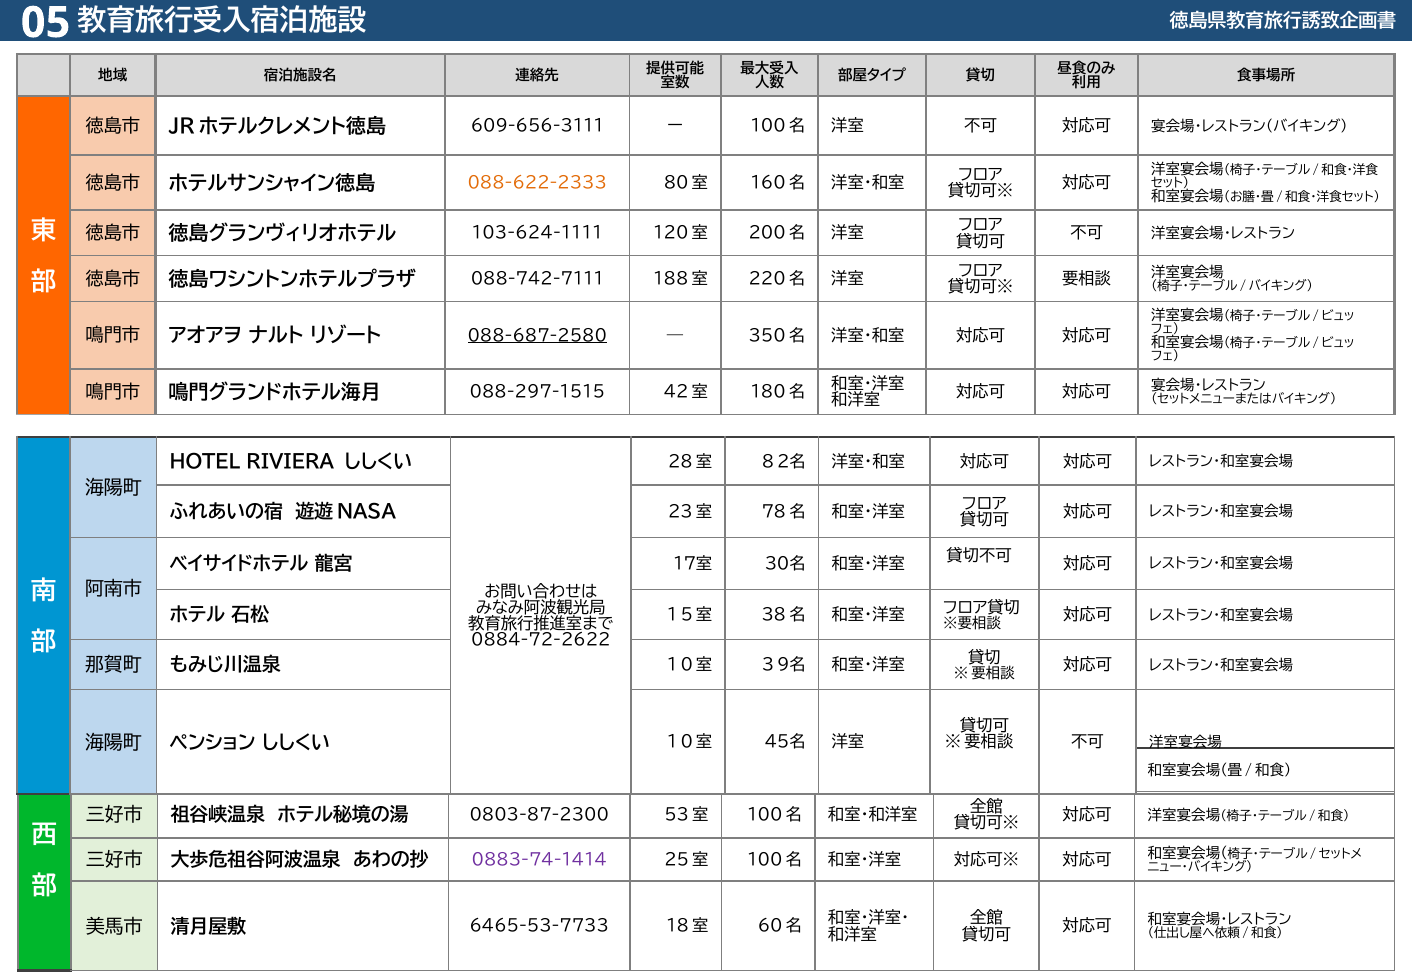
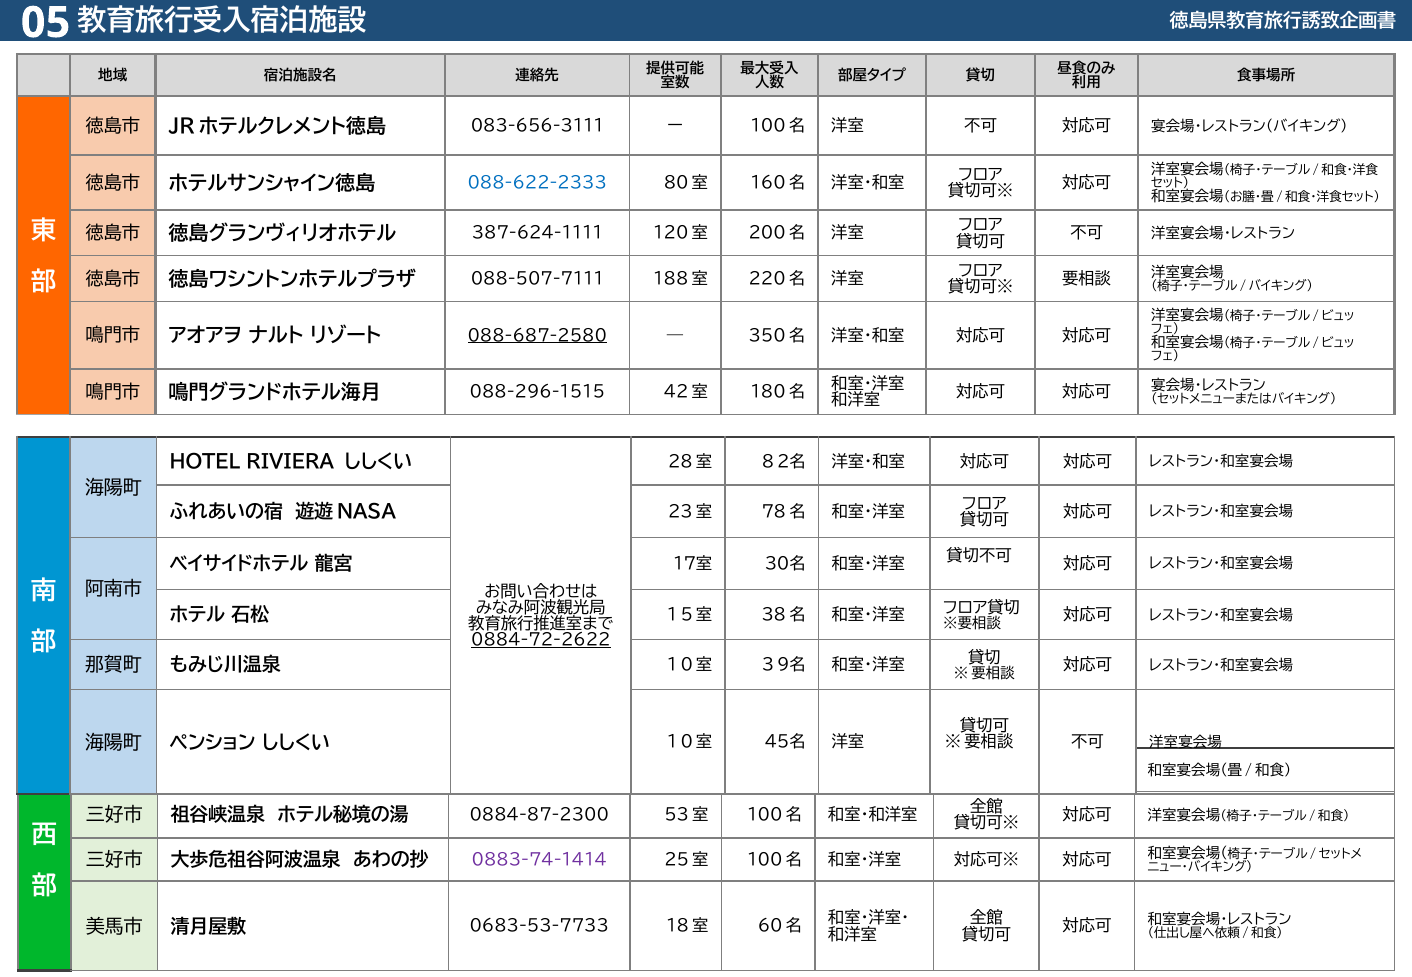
609-656-3111: 609-656-3111 -> 083-656-3111 (537, 127)
088-622-2333 colour: orange -> blue (537, 183)
103-624-1111: 103-624-1111 -> 387-624-1111 (537, 234)
088-742-7111: 088-742-7111 -> 088-507-7111 (537, 279)
088-297-1515: 088-297-1515 -> 088-296-1515 (537, 393)
0884-72-2622 underline: none -> present (541, 641)
0803-87-2300: 0803-87-2300 -> 0884-87-2300 (539, 816)
6465-53-7733: 6465-53-7733 -> 0683-53-7733 (539, 927)
